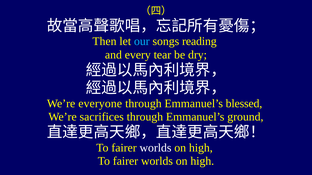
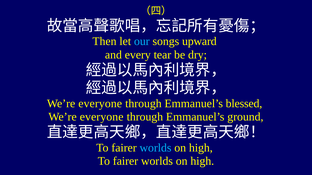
reading: reading -> upward (199, 41)
sacrifices: sacrifices -> everyone (102, 117)
worlds colour: white -> light blue (156, 148)
